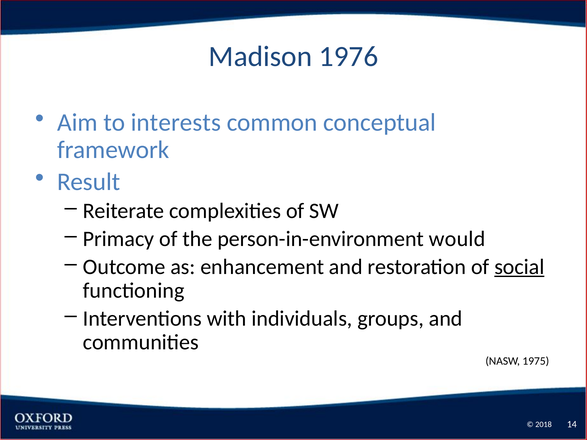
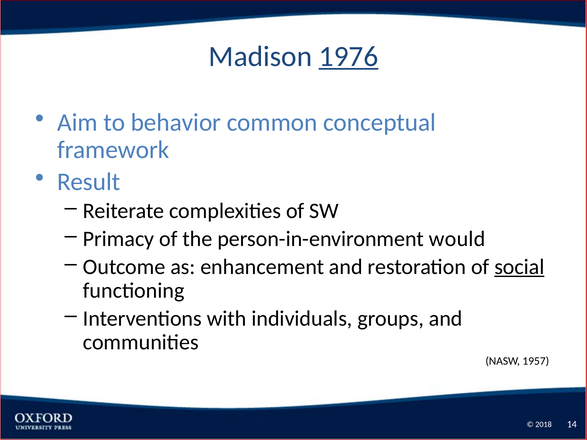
1976 underline: none -> present (349, 56)
interests: interests -> behavior (176, 123)
1975: 1975 -> 1957 (536, 361)
